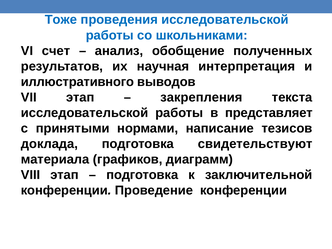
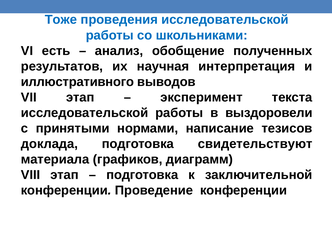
счет: счет -> есть (56, 51)
закрепления: закрепления -> эксперимент (201, 97)
представляет: представляет -> выздоровели (269, 113)
